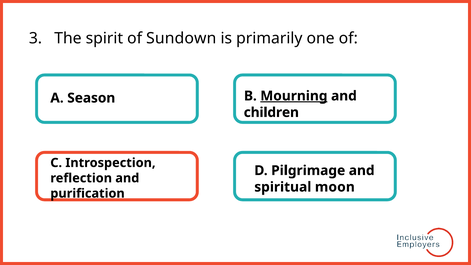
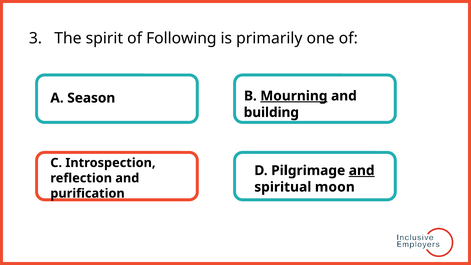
Sundown: Sundown -> Following (181, 38)
children: children -> building (271, 112)
and underline: none -> present (362, 170)
